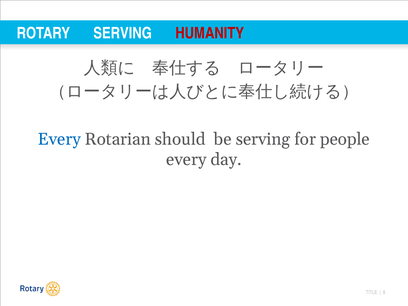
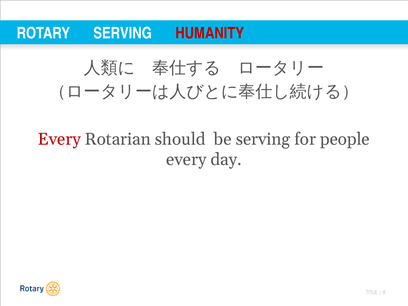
Every colour: blue -> red (59, 139)
